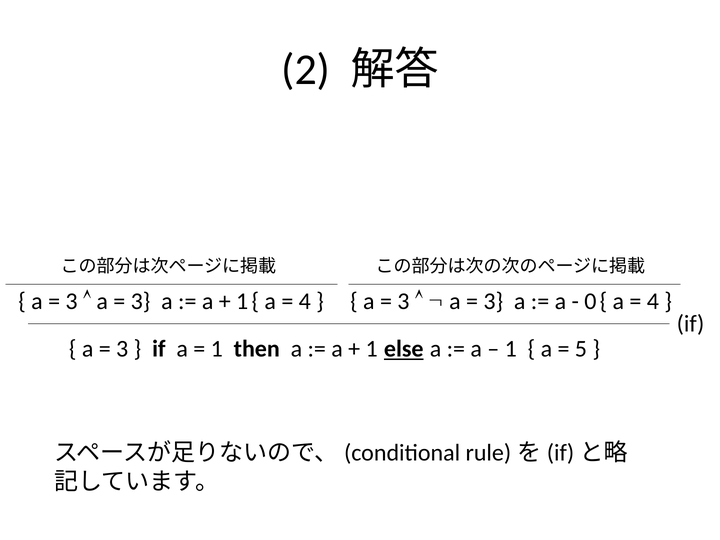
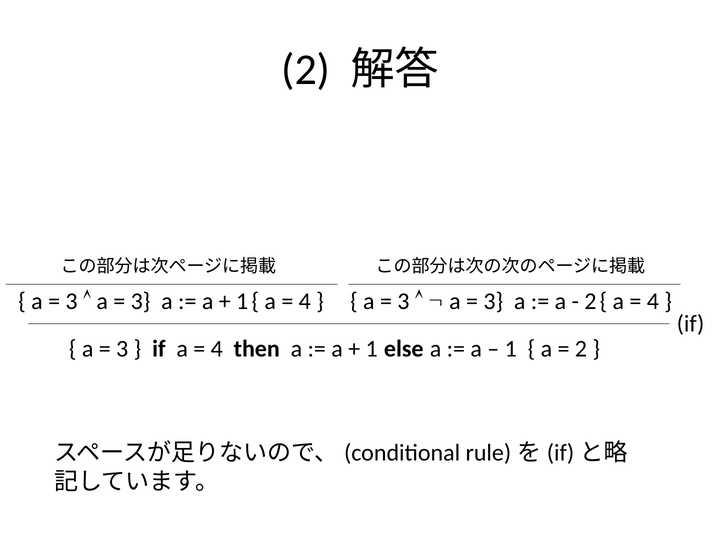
0: 0 -> 2 (590, 301)
1: 1 -> 4 (217, 349)
else underline: present -> none (404, 349)
5: 5 -> 2 (581, 349)
